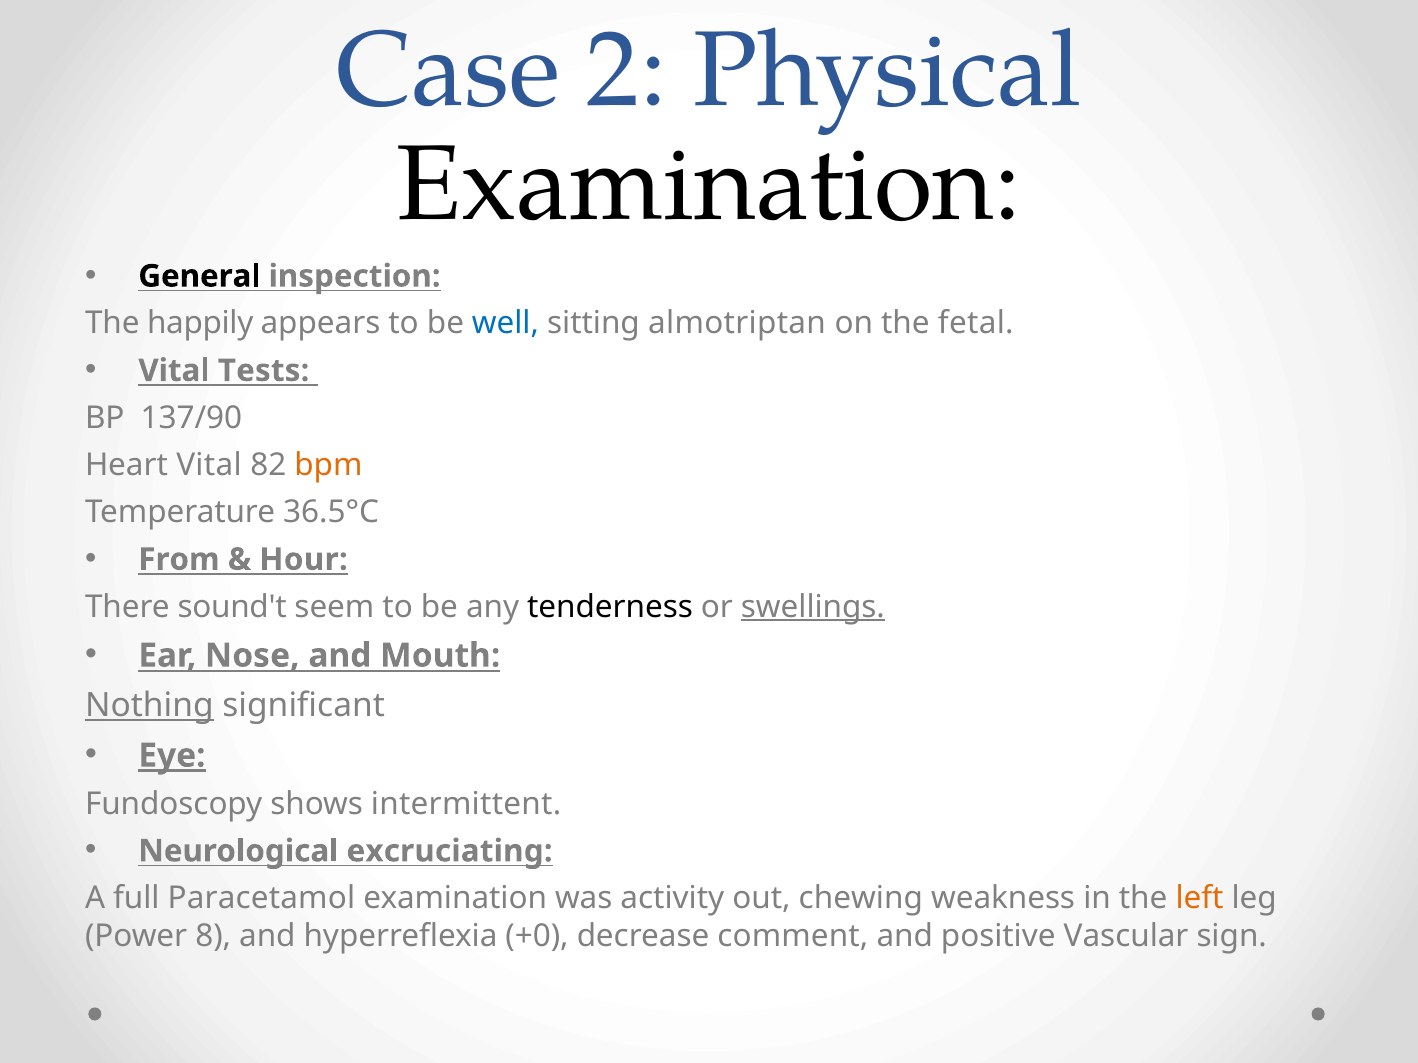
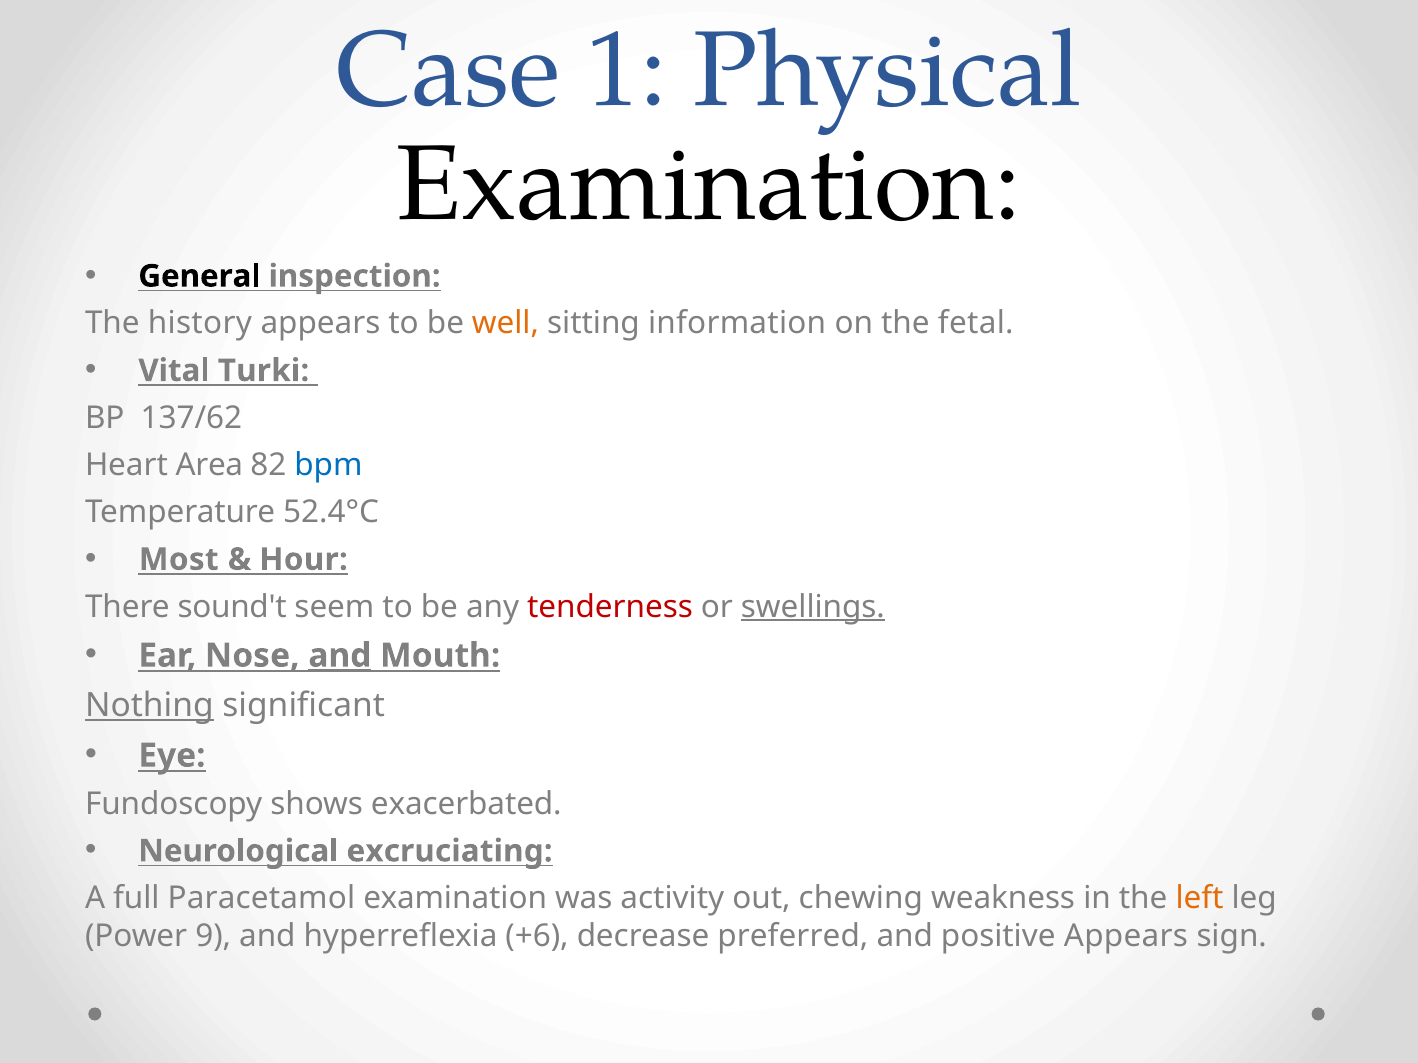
2: 2 -> 1 (627, 70)
happily: happily -> history (200, 324)
well colour: blue -> orange (505, 324)
almotriptan: almotriptan -> information (737, 324)
Tests: Tests -> Turki (264, 371)
137/90: 137/90 -> 137/62 (191, 418)
Heart Vital: Vital -> Area (209, 465)
bpm colour: orange -> blue (328, 465)
36.5°C: 36.5°C -> 52.4°C (331, 512)
From: From -> Most (179, 560)
tenderness colour: black -> red (610, 607)
and underline: none -> present (340, 656)
Eye underline: present -> none (172, 756)
intermittent: intermittent -> exacerbated (466, 804)
8: 8 -> 9 (213, 936)
+0: +0 -> +6 (537, 936)
comment: comment -> preferred (793, 936)
positive Vascular: Vascular -> Appears (1126, 936)
